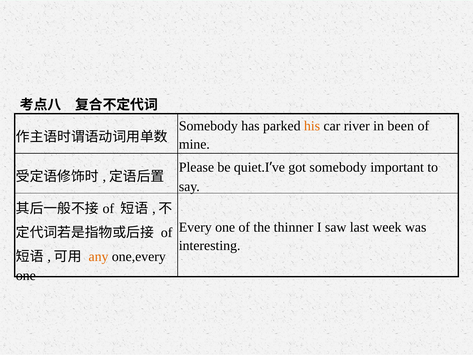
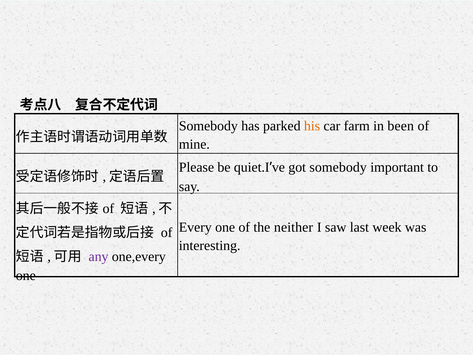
river: river -> farm (357, 126)
thinner: thinner -> neither (294, 227)
any colour: orange -> purple (99, 256)
